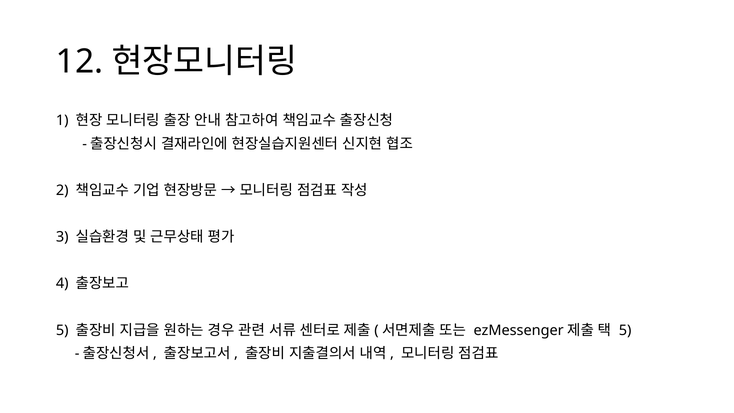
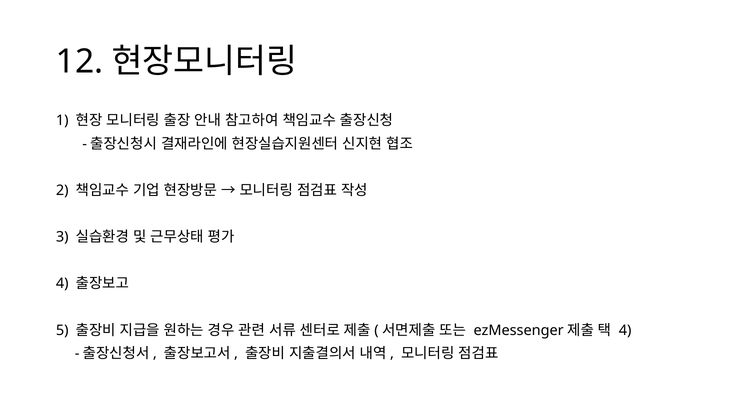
5: 5 -> 4 (625, 330)
